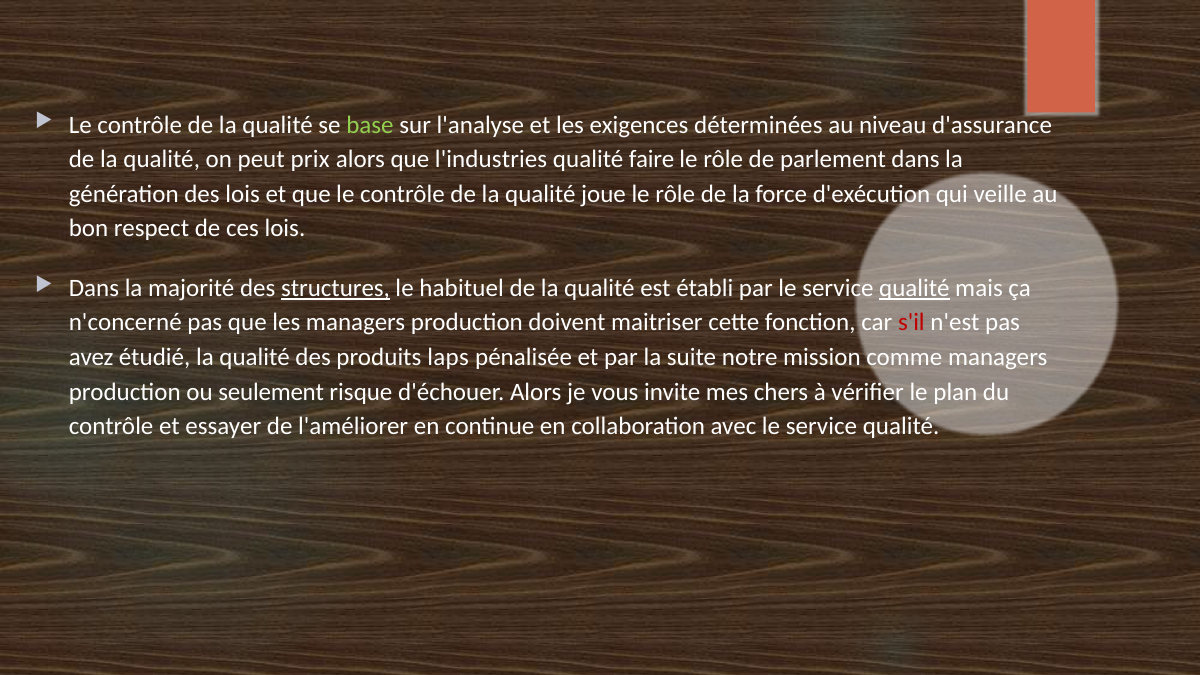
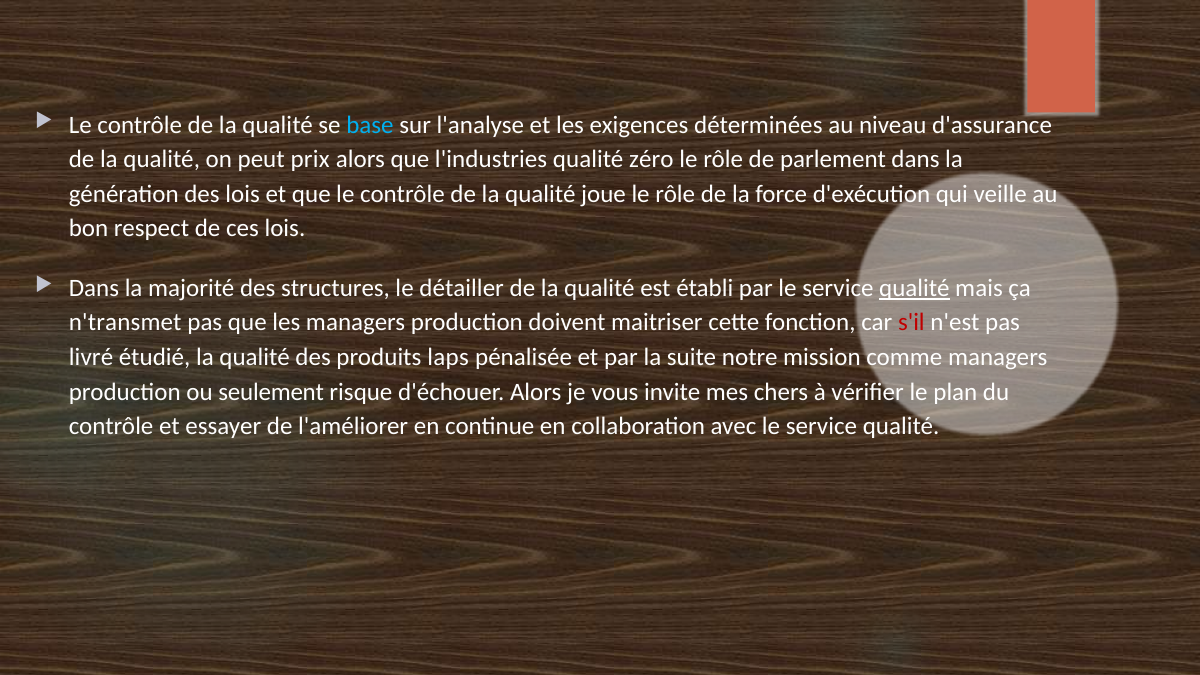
base colour: light green -> light blue (370, 125)
faire: faire -> zéro (651, 159)
structures underline: present -> none (335, 288)
habituel: habituel -> détailler (462, 288)
n'concerné: n'concerné -> n'transmet (125, 323)
avez: avez -> livré (91, 357)
